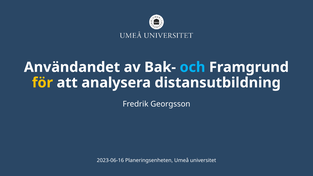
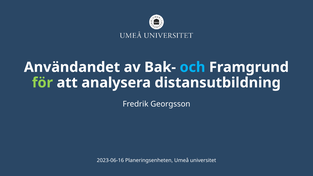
för colour: yellow -> light green (42, 83)
